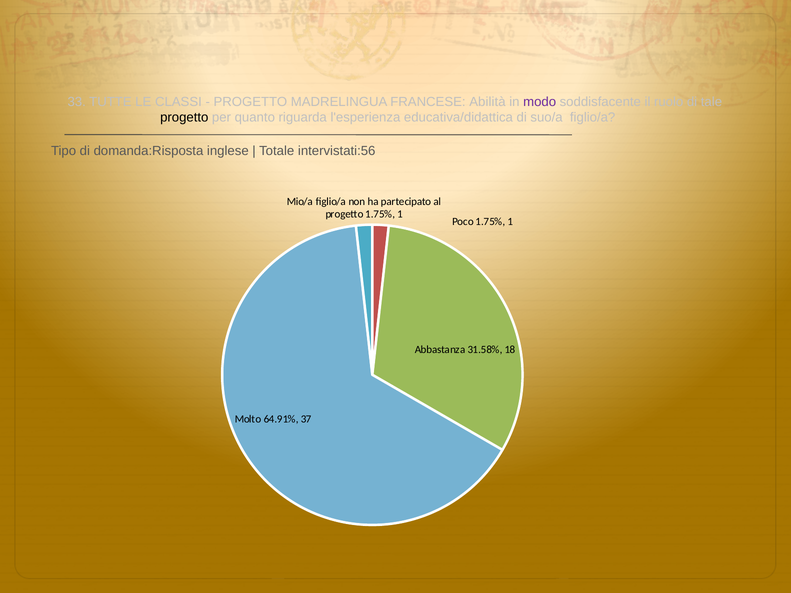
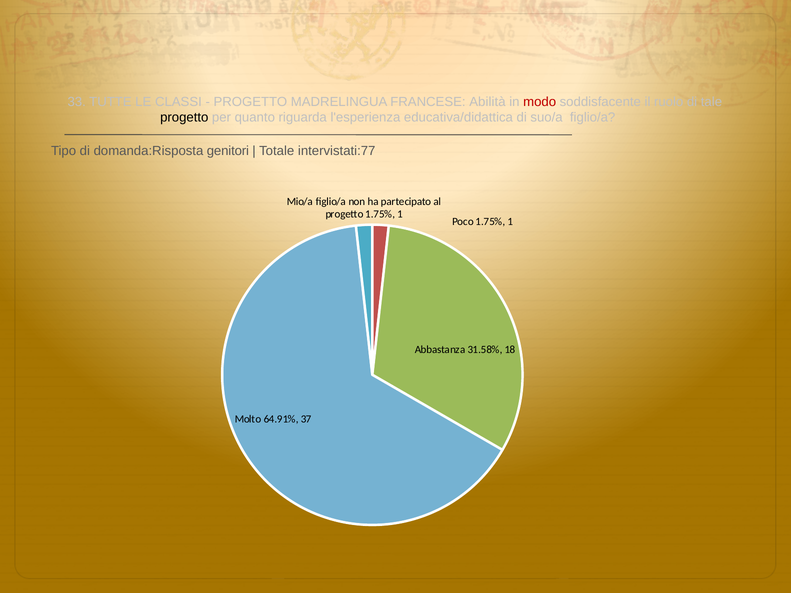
modo colour: purple -> red (540, 102)
inglese: inglese -> genitori (228, 151)
intervistati:56: intervistati:56 -> intervistati:77 (337, 151)
